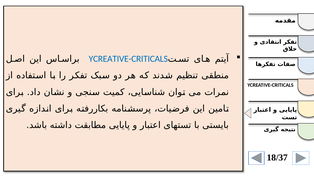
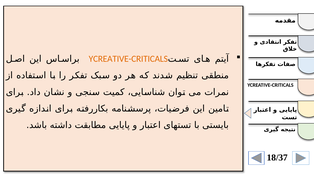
YCREATIVE-CRITICALS colour: blue -> orange (128, 59)
